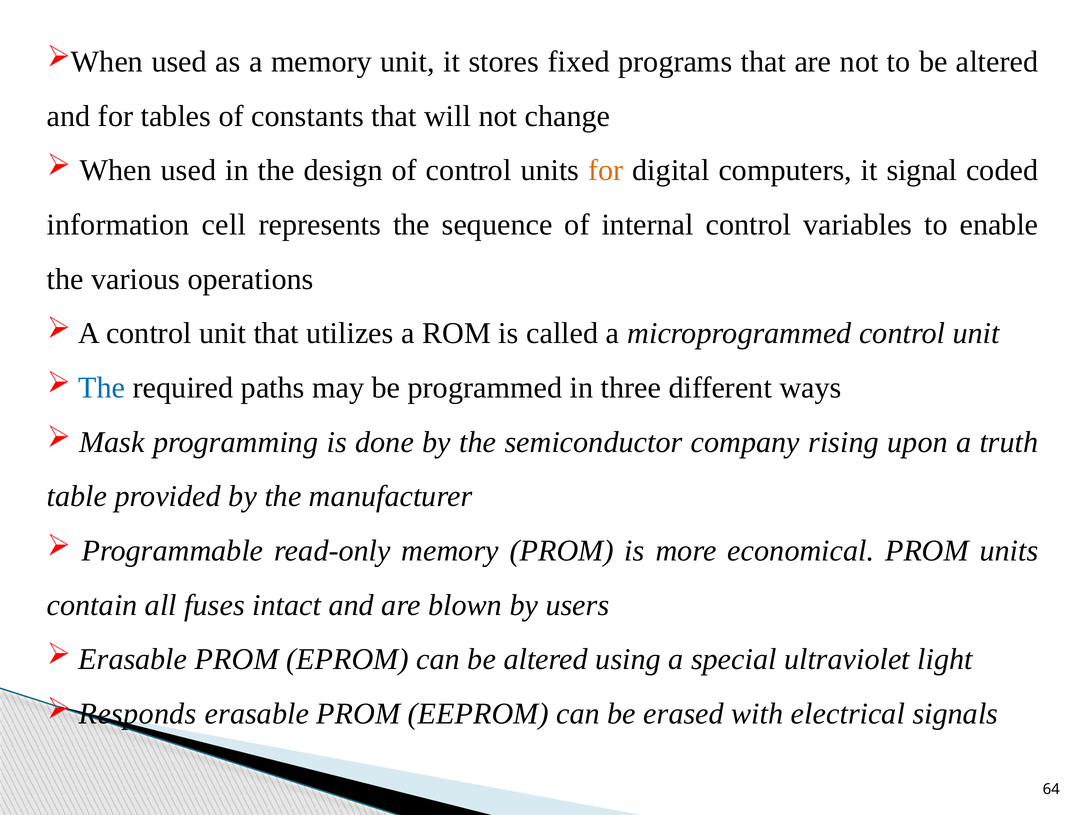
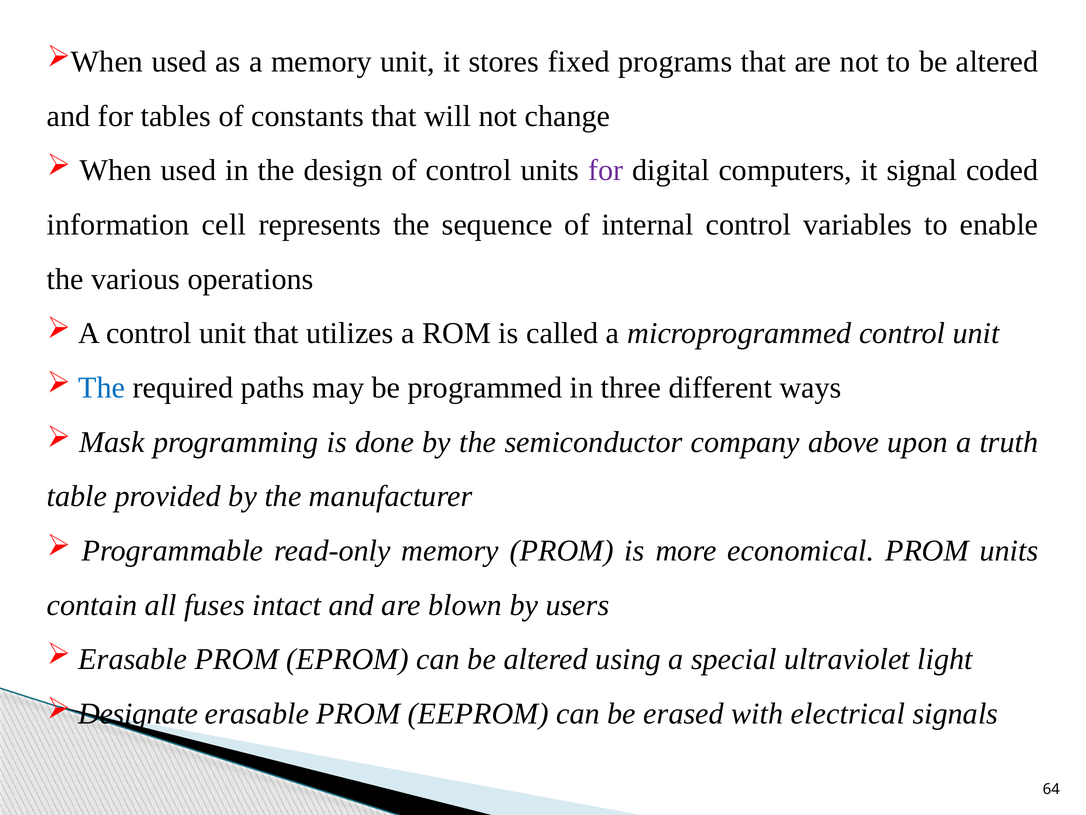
for colour: orange -> purple (606, 170)
rising: rising -> above (844, 442)
Responds: Responds -> Designate (138, 713)
